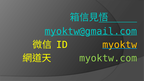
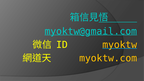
myoktw.com colour: light green -> yellow (108, 58)
